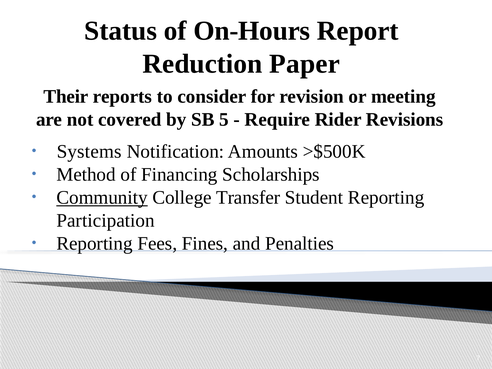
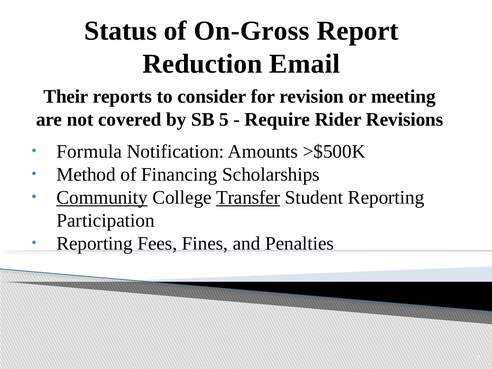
On-Hours: On-Hours -> On-Gross (252, 31)
Paper: Paper -> Email (305, 64)
Systems: Systems -> Formula (89, 152)
Transfer underline: none -> present (248, 198)
